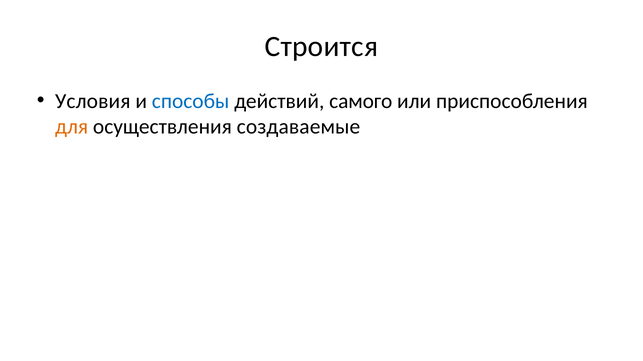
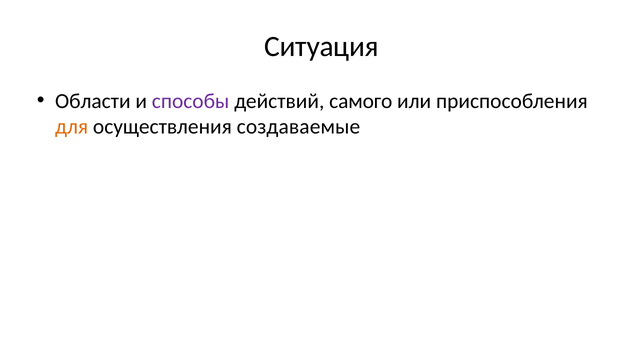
Строится: Строится -> Ситуация (322, 47)
Условия: Условия -> Области (93, 101)
способы colour: blue -> purple (191, 101)
